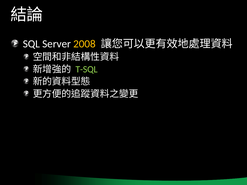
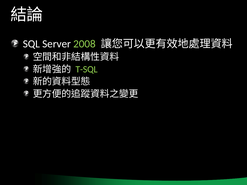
2008 colour: yellow -> light green (85, 44)
